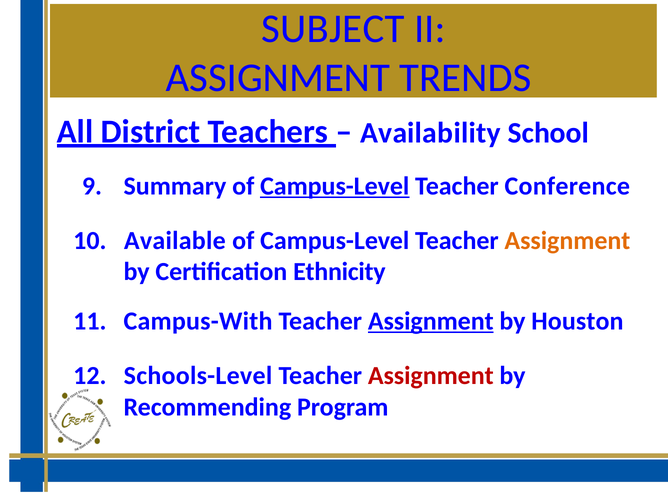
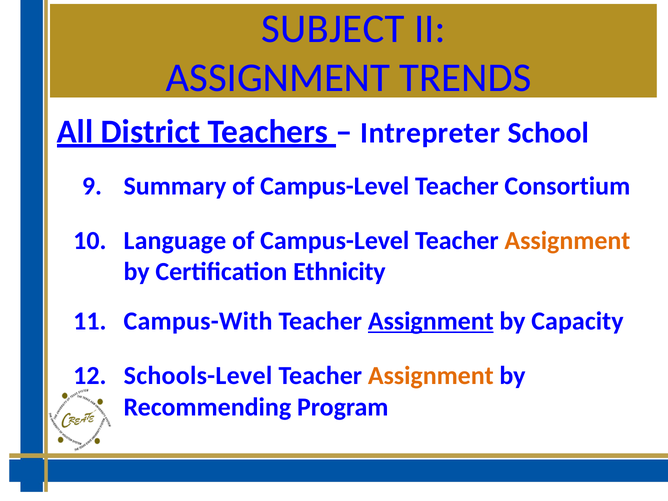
Availability: Availability -> Intrepreter (430, 133)
Campus-Level underline: present -> none (335, 186)
Conference: Conference -> Consortium (567, 186)
Available: Available -> Language (175, 241)
Houston: Houston -> Capacity (577, 321)
Assignment colour: red -> orange (431, 376)
